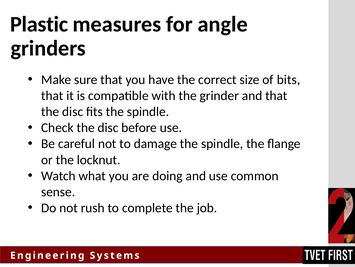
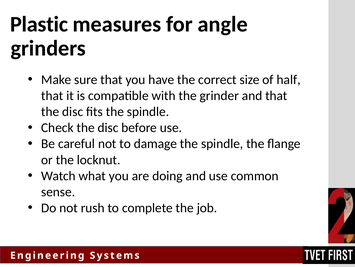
bits: bits -> half (289, 79)
